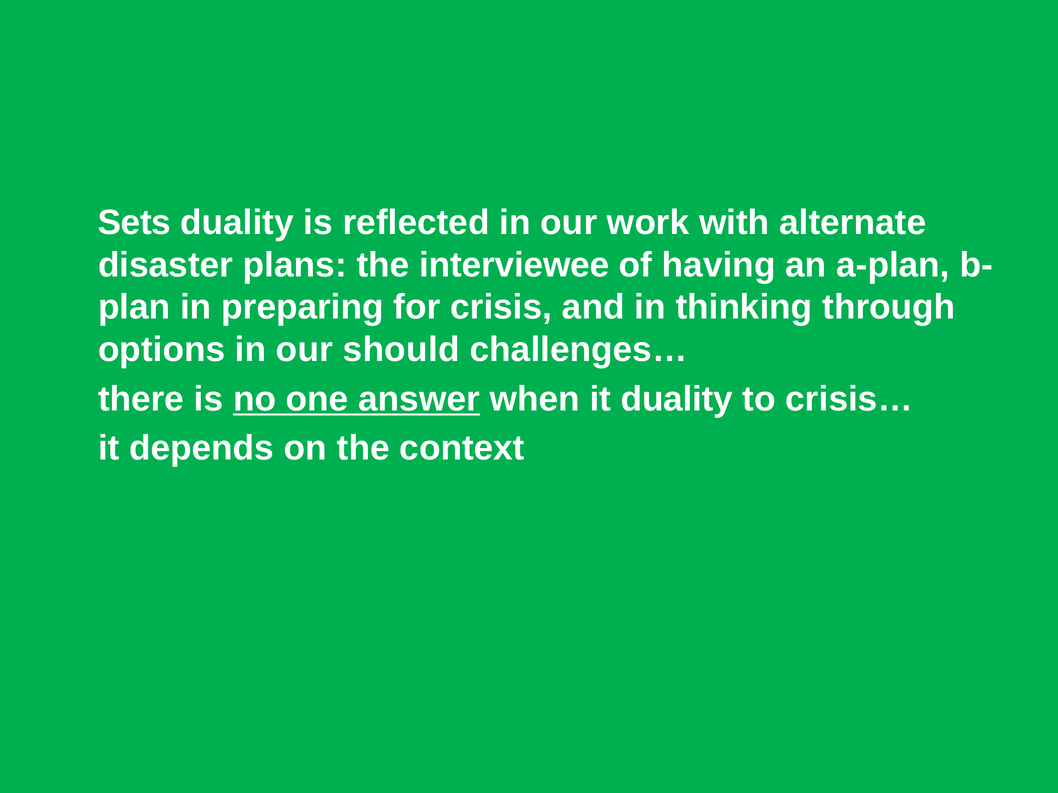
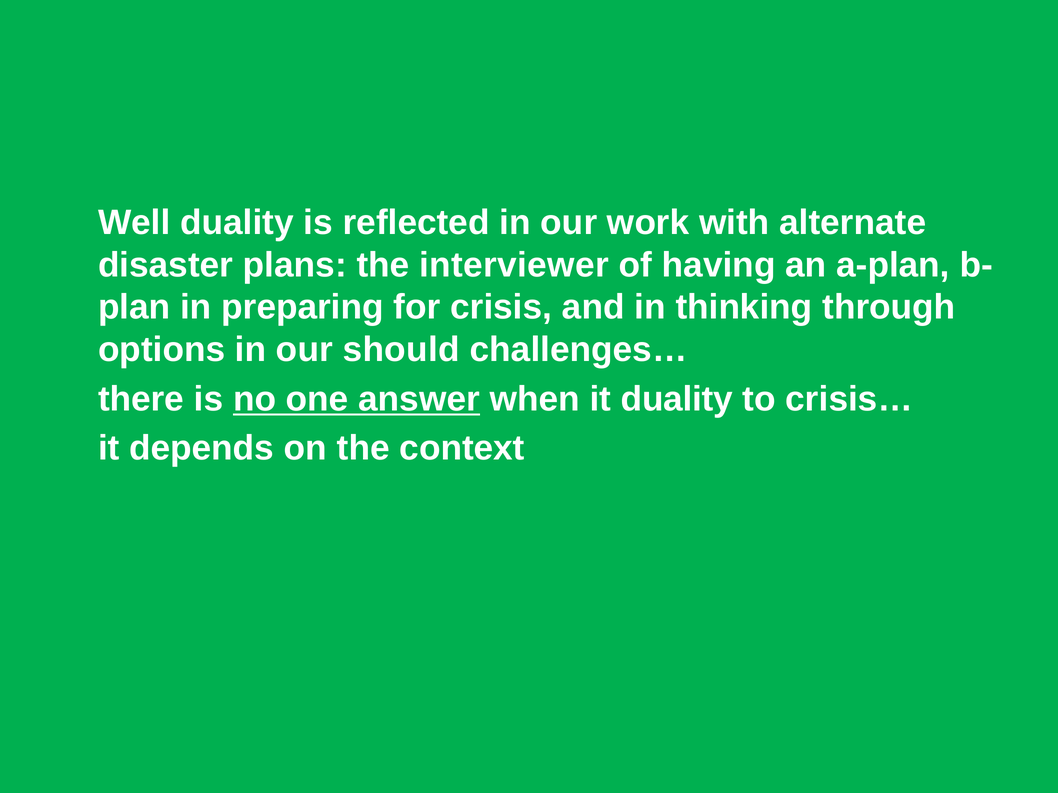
Sets: Sets -> Well (134, 223)
interviewee: interviewee -> interviewer (514, 265)
